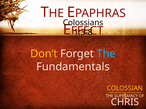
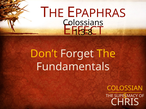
The colour: light blue -> yellow (106, 54)
